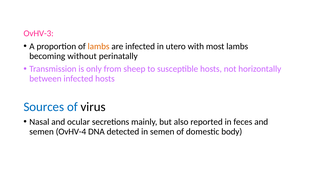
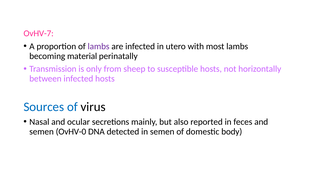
OvHV-3: OvHV-3 -> OvHV-7 (39, 33)
lambs colour: orange -> purple (99, 46)
without: without -> material (82, 56)
OvHV-4: OvHV-4 -> OvHV-0 (71, 131)
